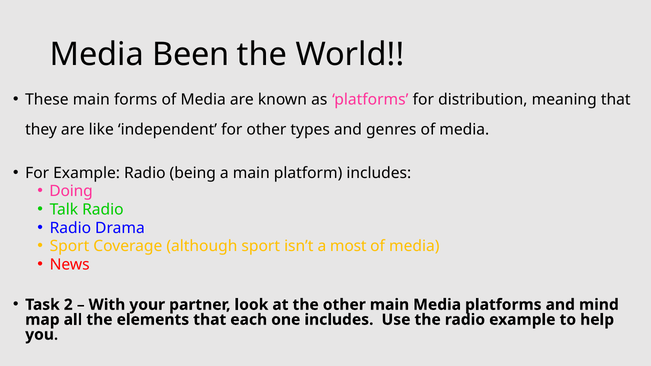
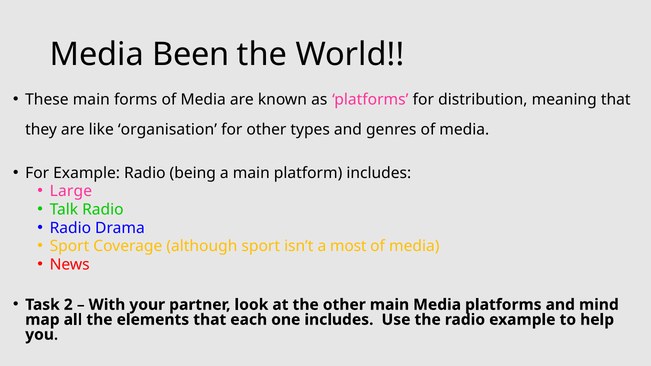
independent: independent -> organisation (167, 129)
Doing: Doing -> Large (71, 191)
